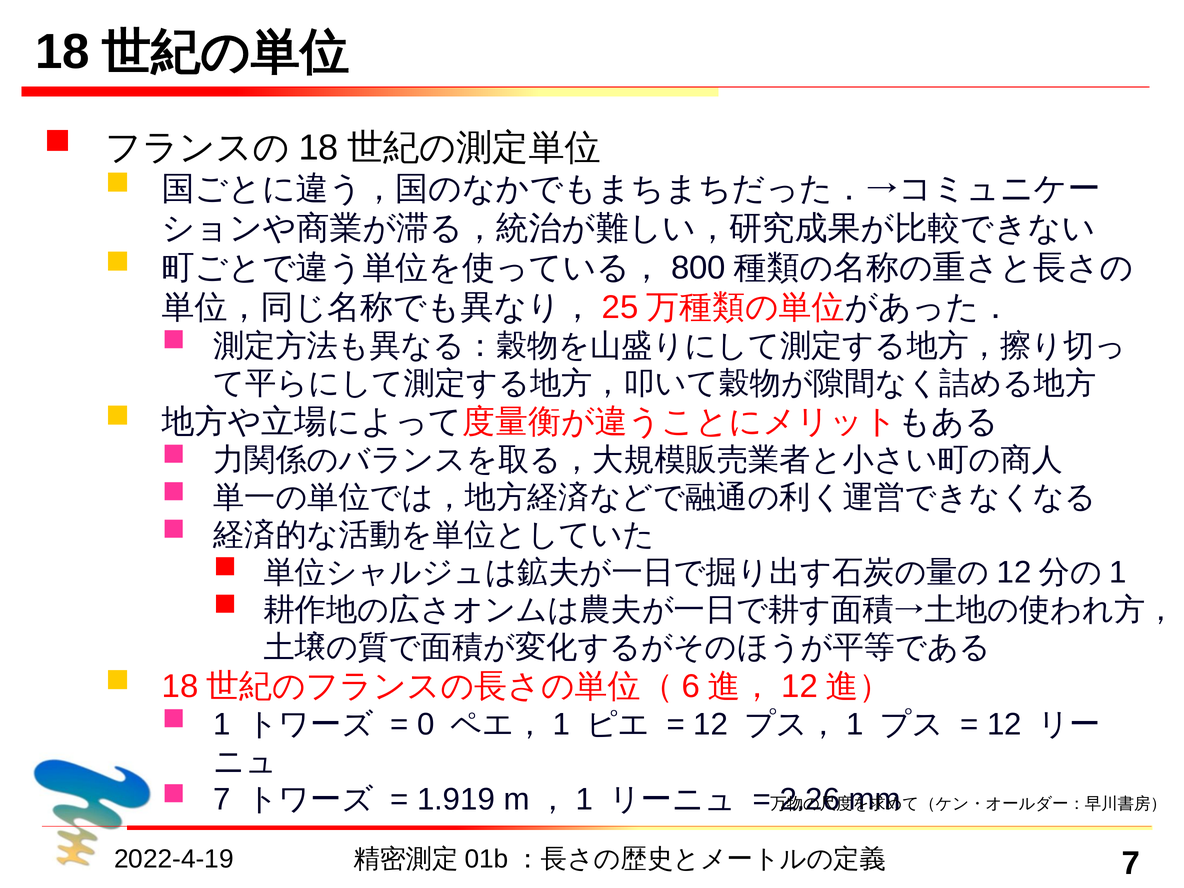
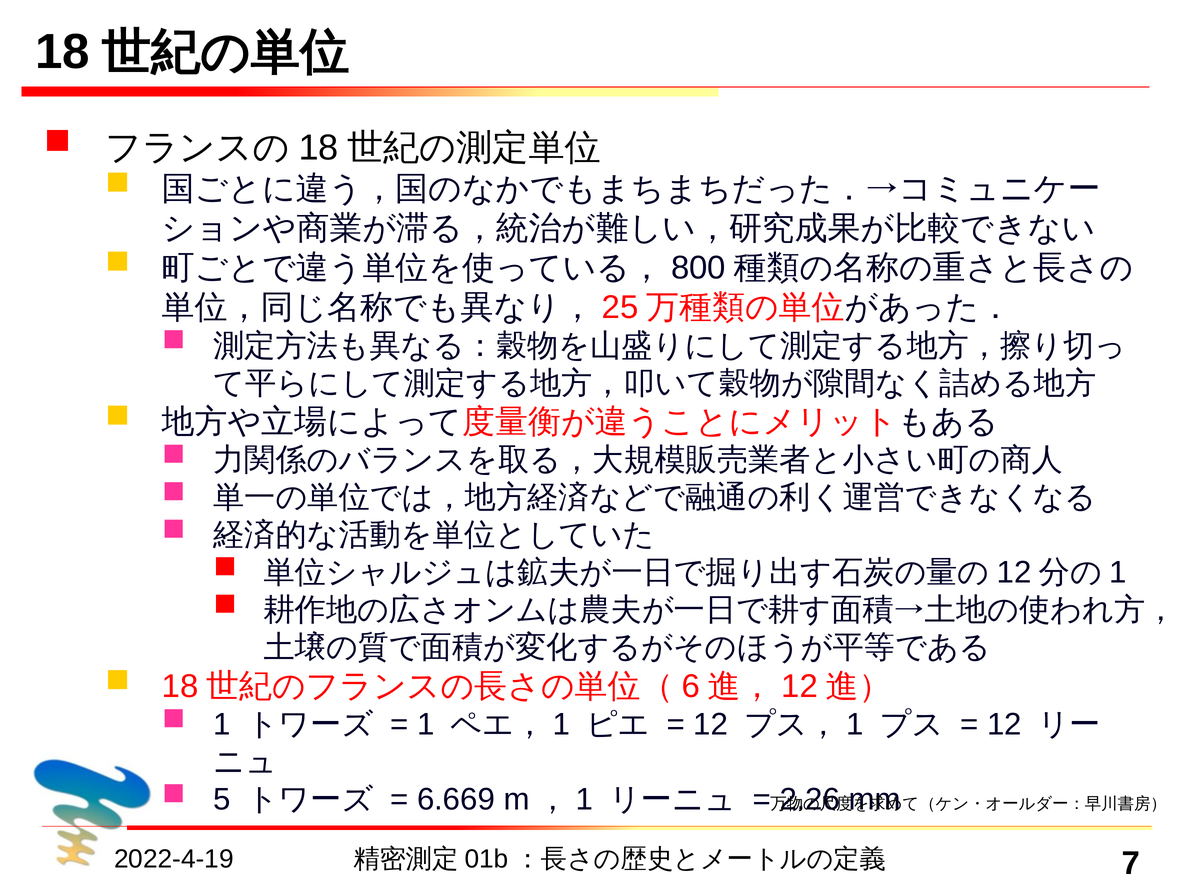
0: 0 -> 1 (426, 725)
7: 7 -> 5 (222, 799)
1.919: 1.919 -> 6.669 (456, 799)
